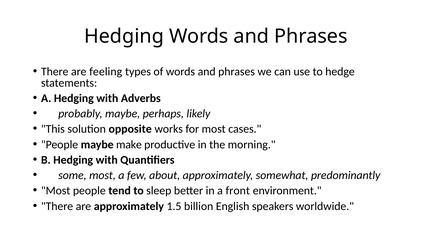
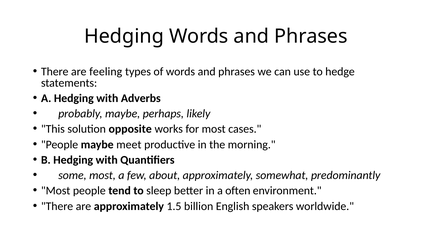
make: make -> meet (129, 145)
front: front -> often (238, 191)
